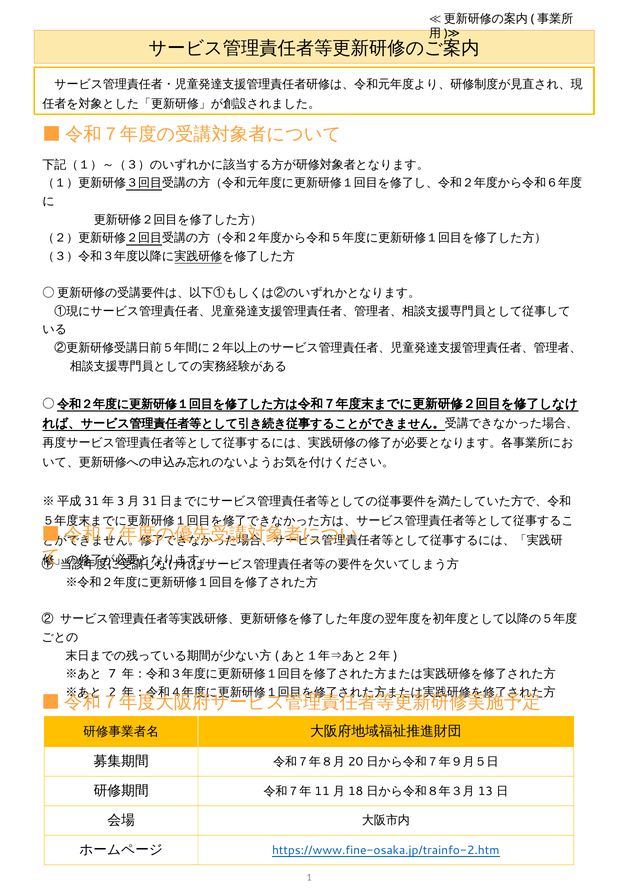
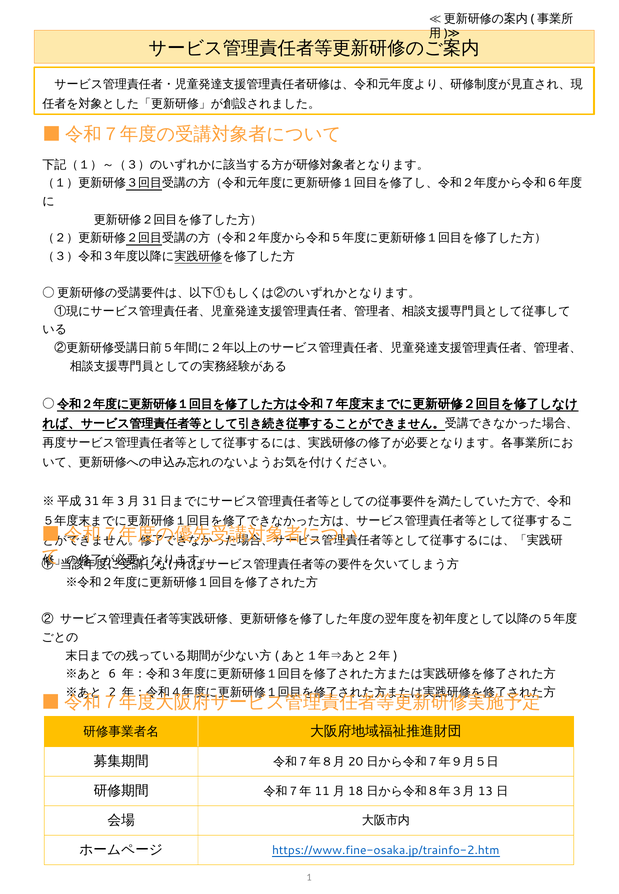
7: 7 -> 6 (112, 674)
